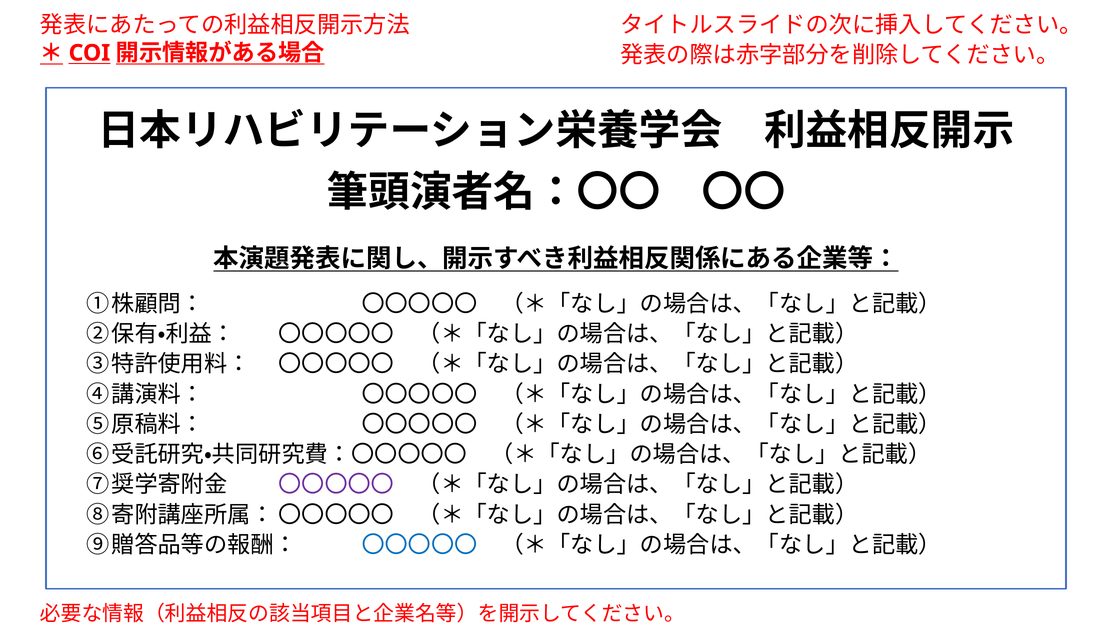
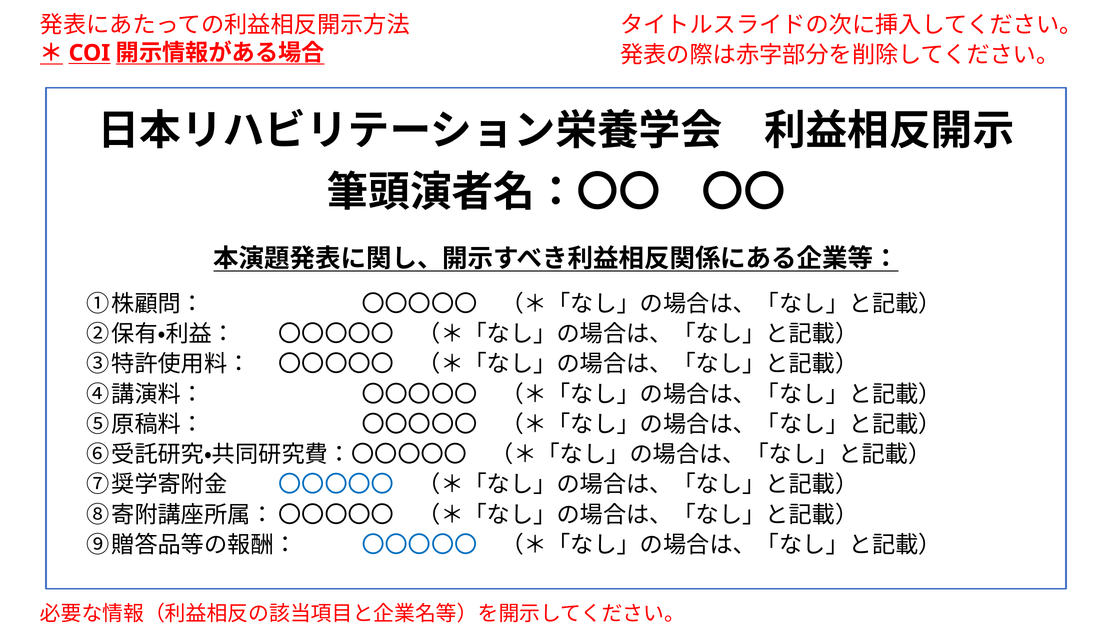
〇〇〇〇〇 colour: purple -> blue (336, 484)
